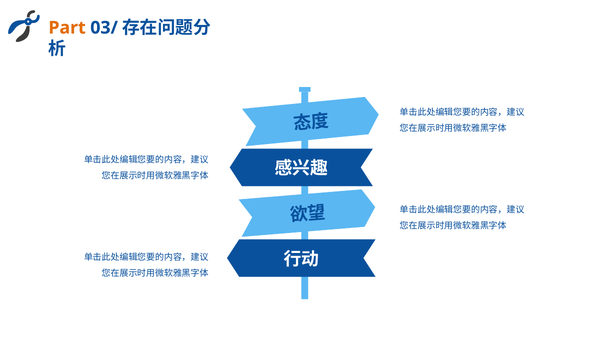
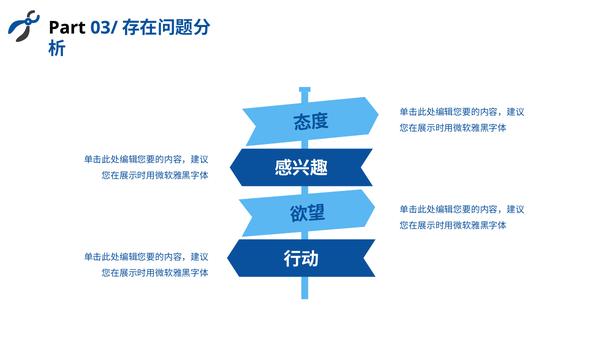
Part colour: orange -> black (67, 28)
